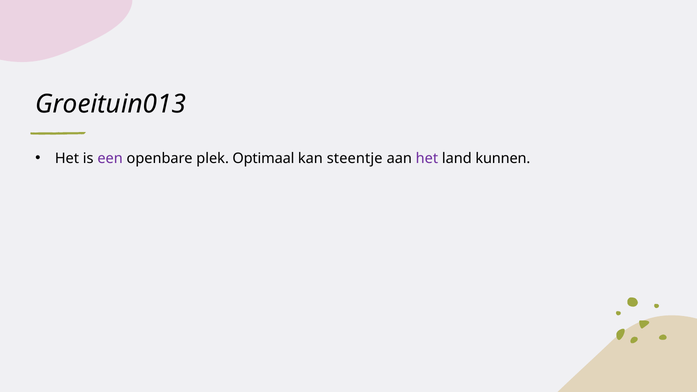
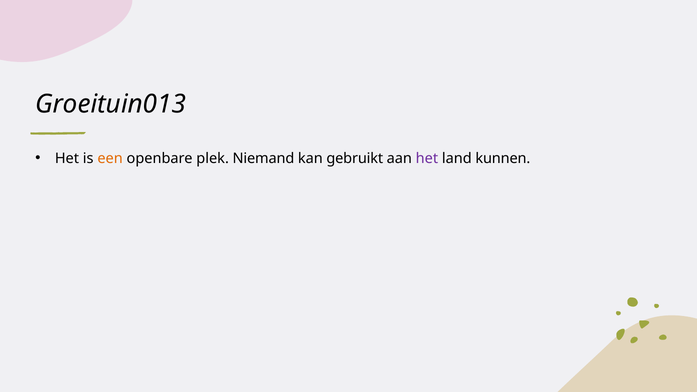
een colour: purple -> orange (110, 158)
Optimaal: Optimaal -> Niemand (263, 158)
steentje: steentje -> gebruikt (355, 158)
